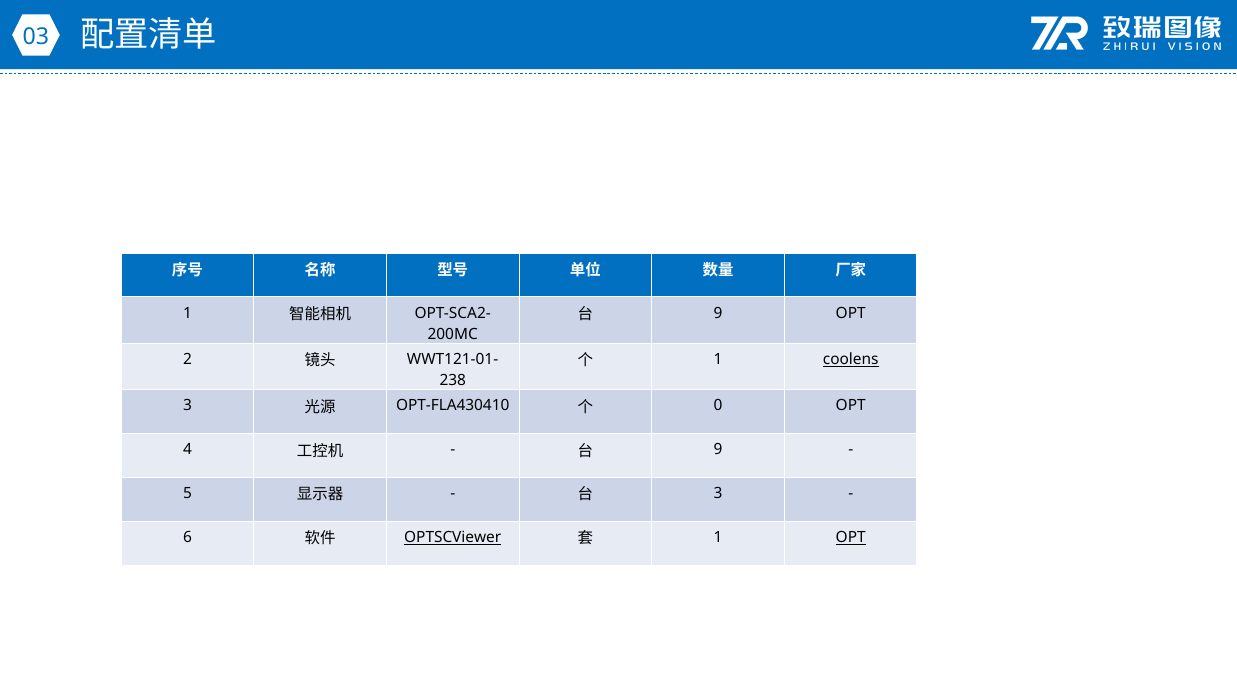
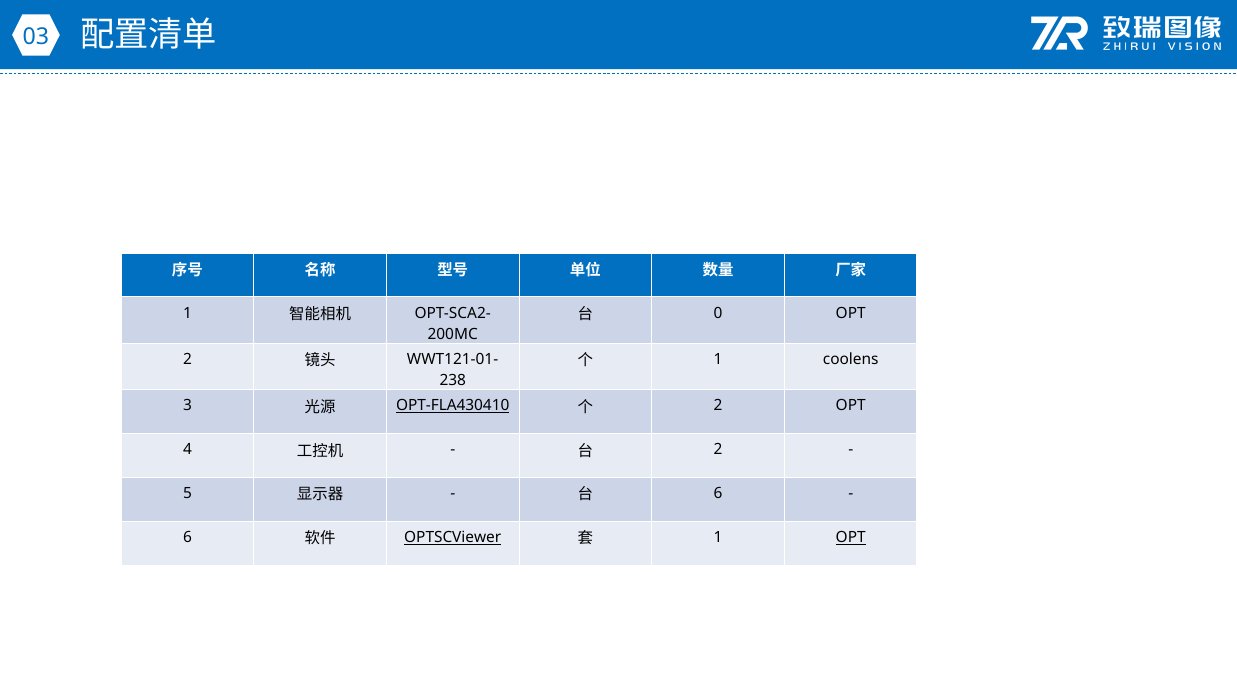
9: 9 -> 0 (718, 313)
coolens underline: present -> none (851, 359)
OPT-FLA430410 underline: none -> present (453, 406)
0: 0 -> 2 (718, 406)
9: 9 -> 2 (718, 450)
3: 3 -> 6 (718, 493)
